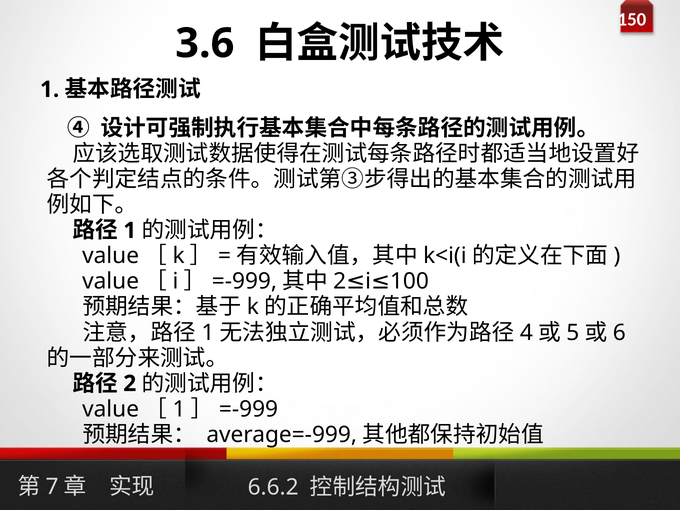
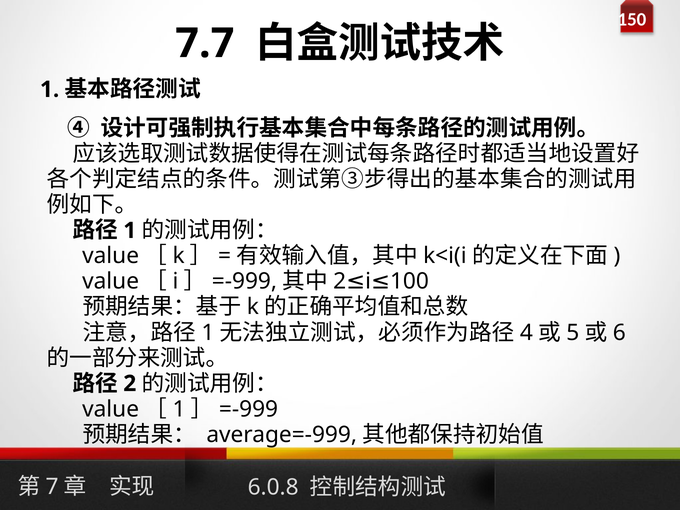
3.6: 3.6 -> 7.7 (205, 43)
6.6.2: 6.6.2 -> 6.0.8 (273, 487)
